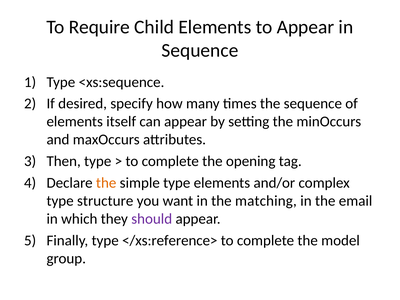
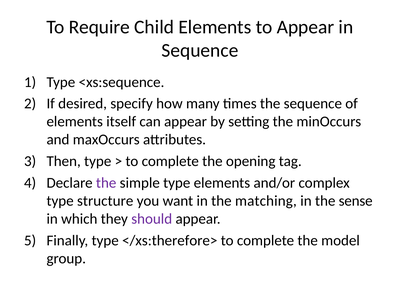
the colour: orange -> purple (106, 183)
email: email -> sense (356, 201)
</xs:reference>: </xs:reference> -> </xs:therefore> (170, 240)
